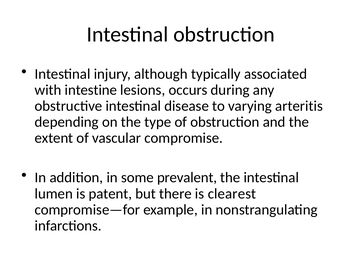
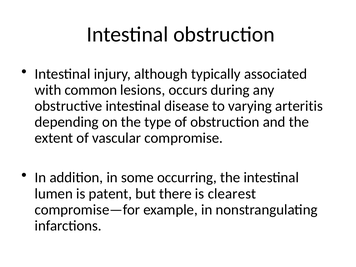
intestine: intestine -> common (91, 90)
prevalent: prevalent -> occurring (187, 178)
